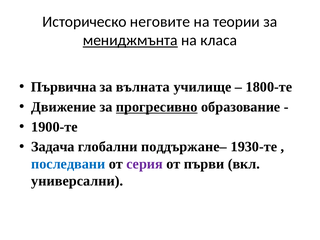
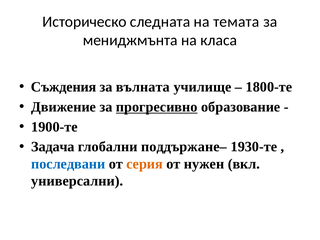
неговите: неговите -> следната (160, 22)
теории: теории -> темата (236, 22)
мениджмънта underline: present -> none (130, 40)
Първична: Първична -> Съждения (64, 87)
серия colour: purple -> orange (145, 164)
първи: първи -> нужен (204, 164)
